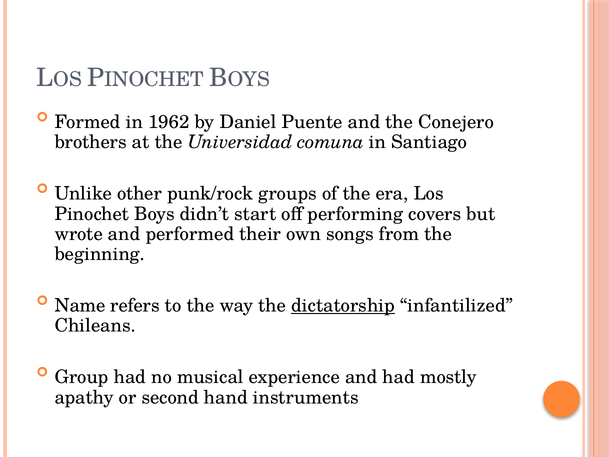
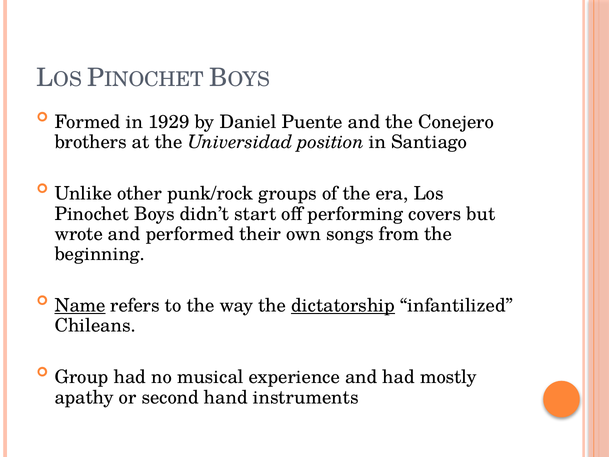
1962: 1962 -> 1929 (169, 122)
comuna: comuna -> position (331, 142)
Name underline: none -> present (80, 305)
